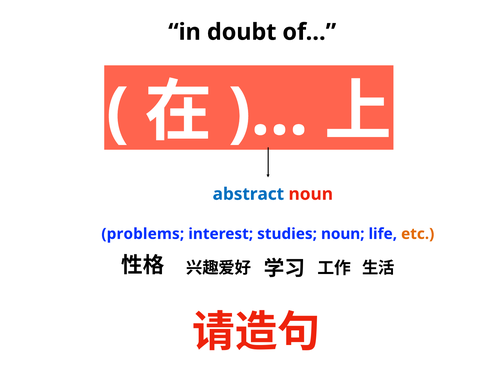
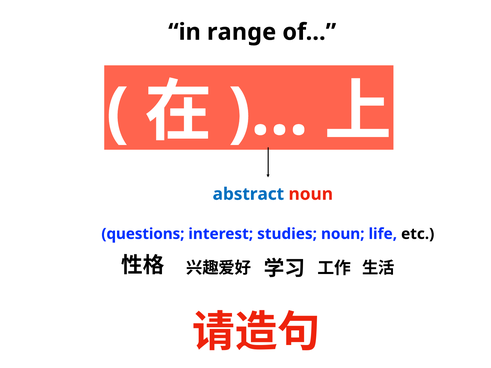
doubt: doubt -> range (242, 32)
problems: problems -> questions (143, 234)
etc colour: orange -> black (418, 234)
